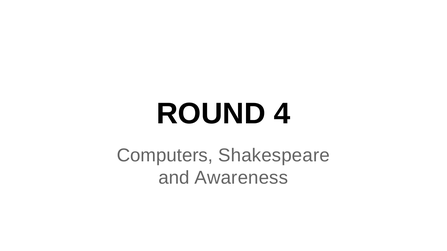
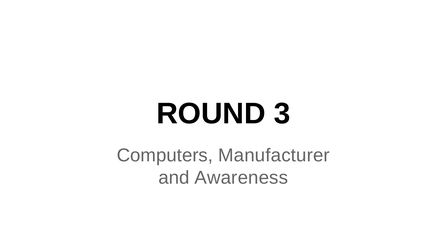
4: 4 -> 3 (282, 114)
Shakespeare: Shakespeare -> Manufacturer (274, 156)
